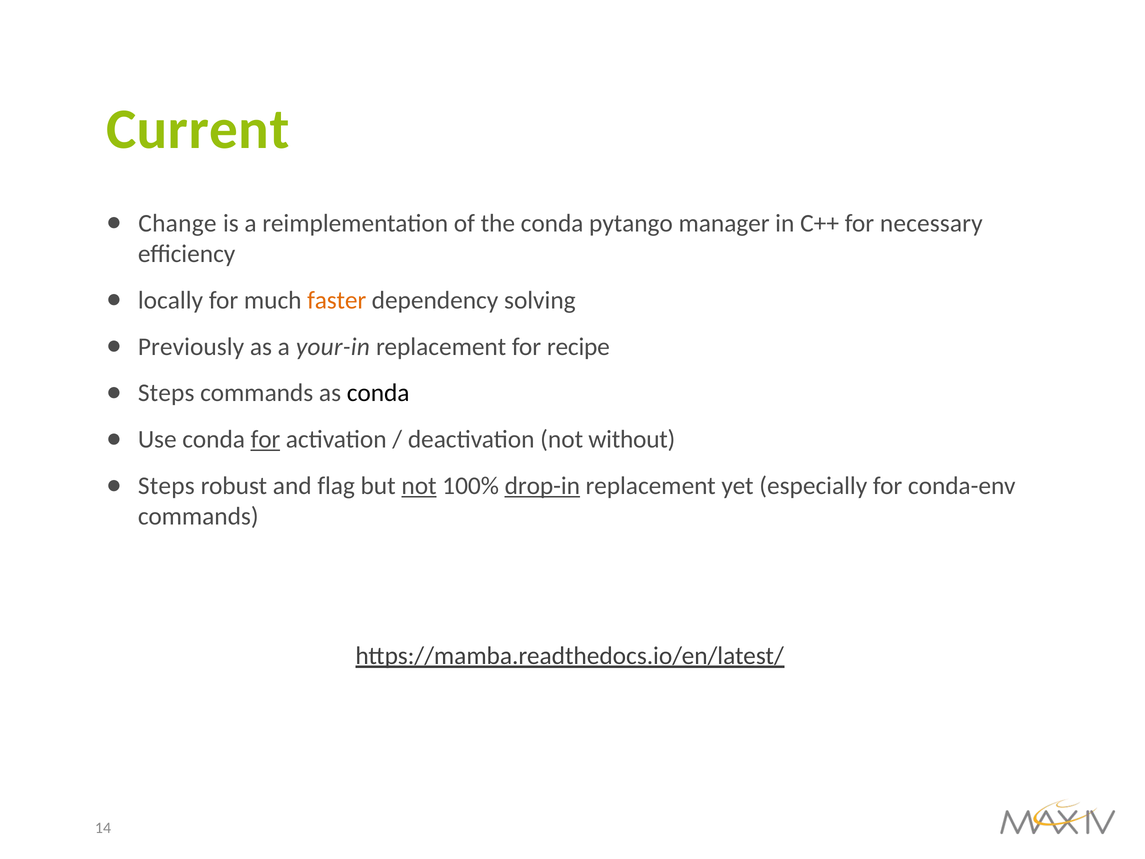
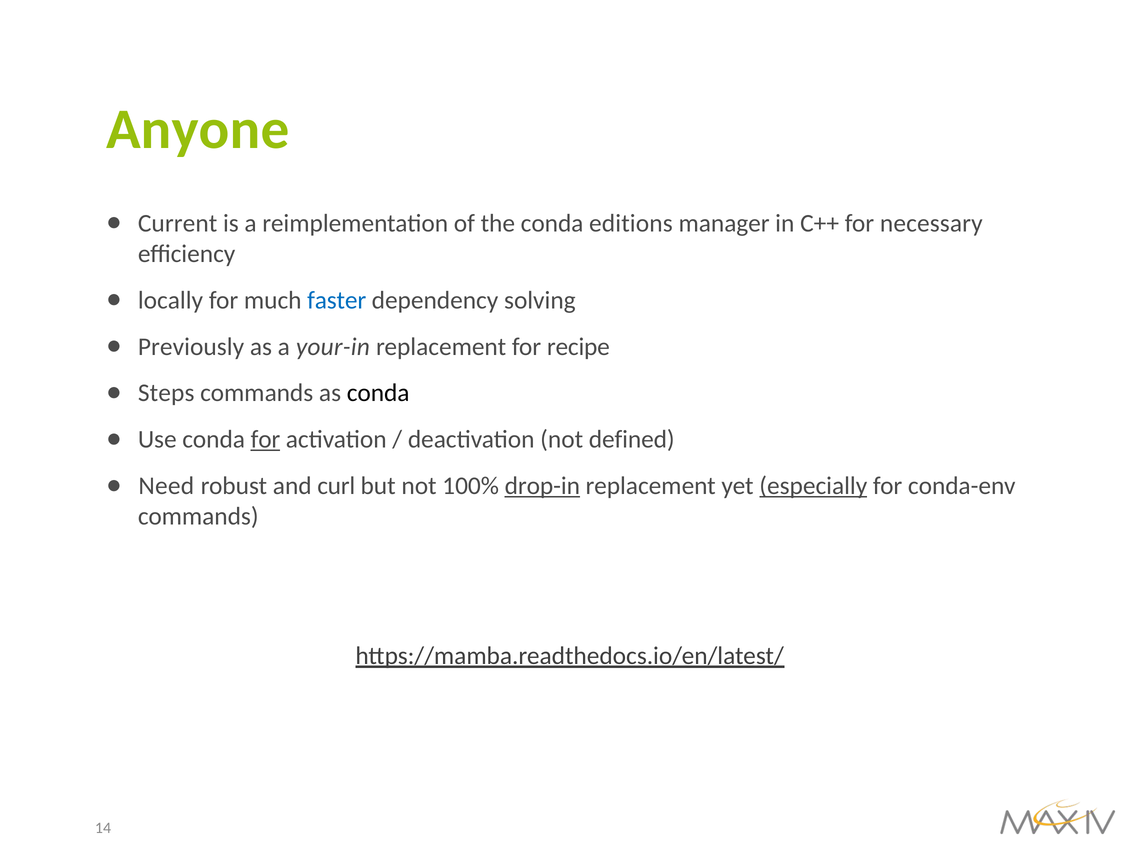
Current: Current -> Anyone (198, 129)
Change: Change -> Current (178, 223)
pytango: pytango -> editions (631, 223)
faster colour: orange -> blue (337, 300)
without: without -> defined (632, 439)
Steps: Steps -> Need (166, 486)
flag: flag -> curl (336, 486)
not underline: present -> none (419, 486)
especially underline: none -> present (813, 486)
